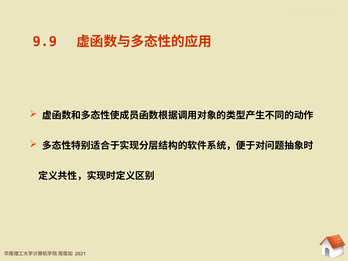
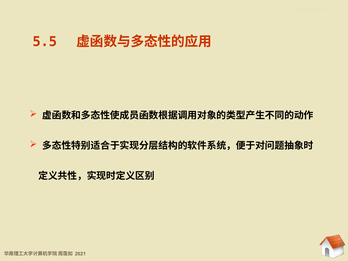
9.9: 9.9 -> 5.5 (45, 42)
